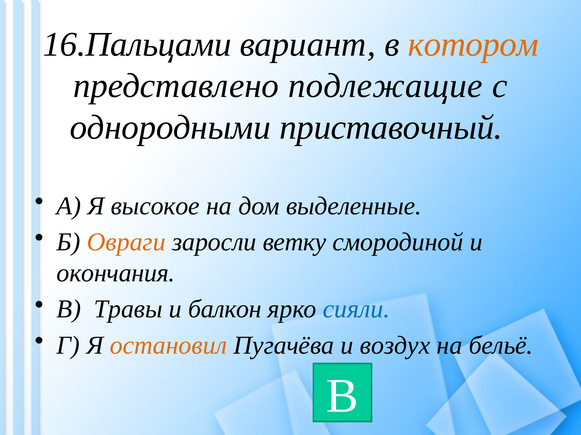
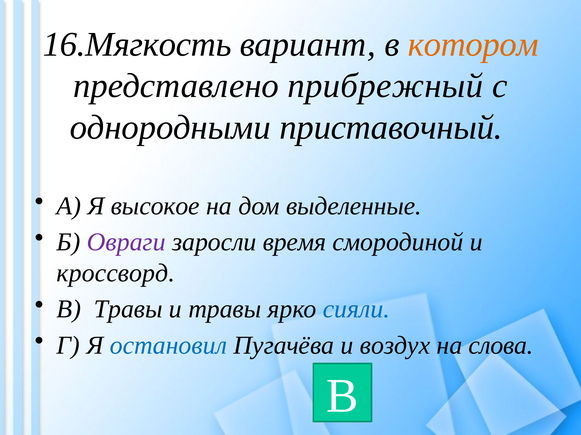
16.Пальцами: 16.Пальцами -> 16.Мягкость (137, 44)
подлежащие: подлежащие -> прибрежный (385, 86)
Овраги colour: orange -> purple (126, 242)
ветку: ветку -> время (295, 242)
окончания: окончания -> кроссворд (116, 273)
и балкон: балкон -> травы (225, 310)
остановил colour: orange -> blue (168, 346)
бельё: бельё -> слова (501, 346)
